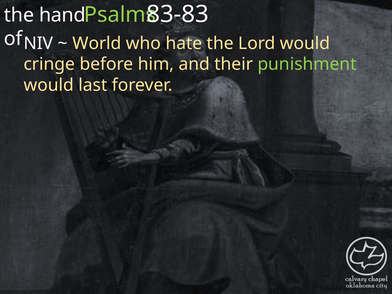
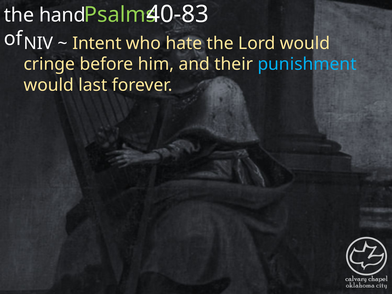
83-83: 83-83 -> 40-83 (178, 14)
World: World -> Intent (97, 43)
punishment colour: light green -> light blue (307, 64)
